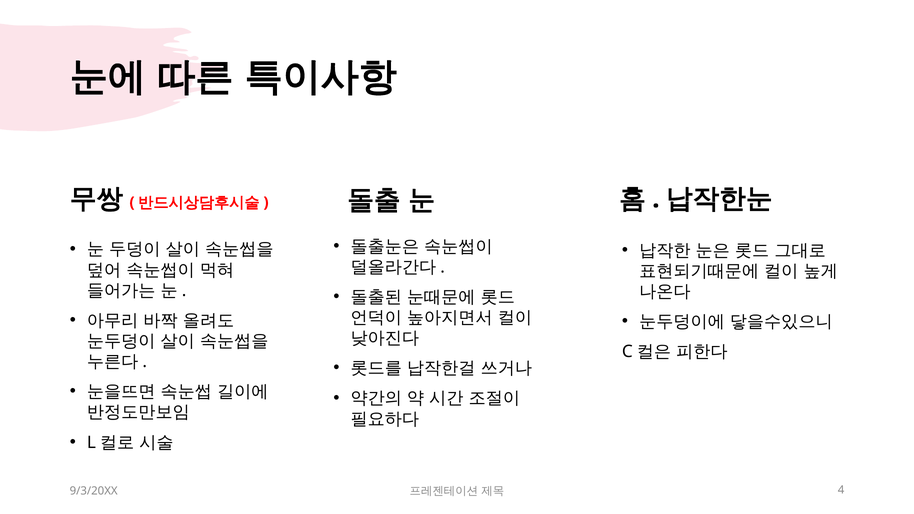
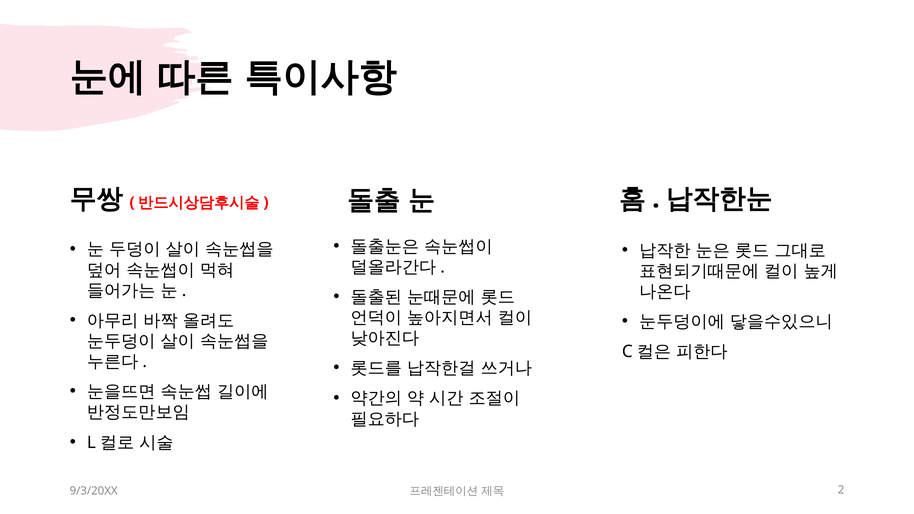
4: 4 -> 2 (841, 490)
